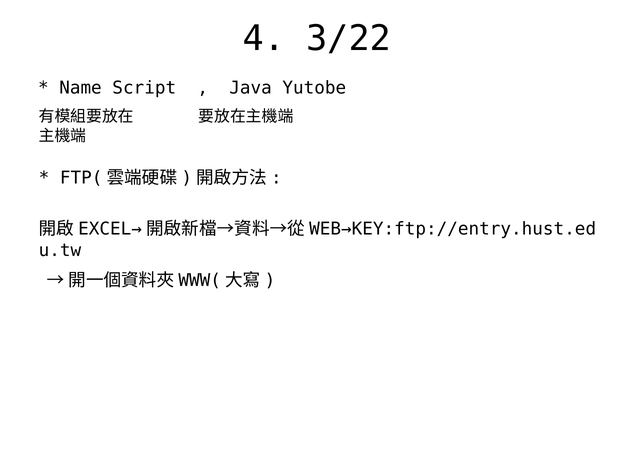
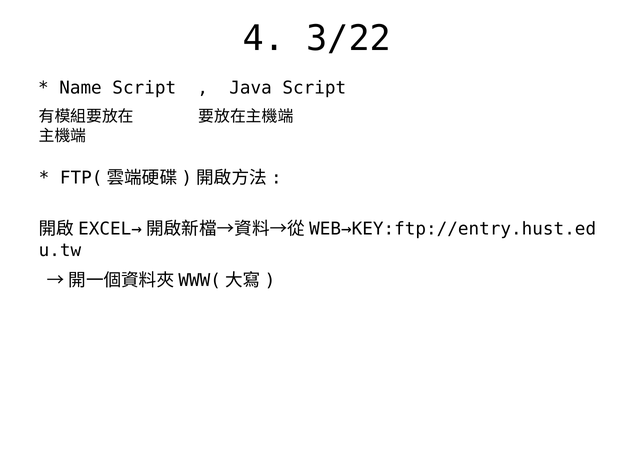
Java Yutobe: Yutobe -> Script (314, 88)
